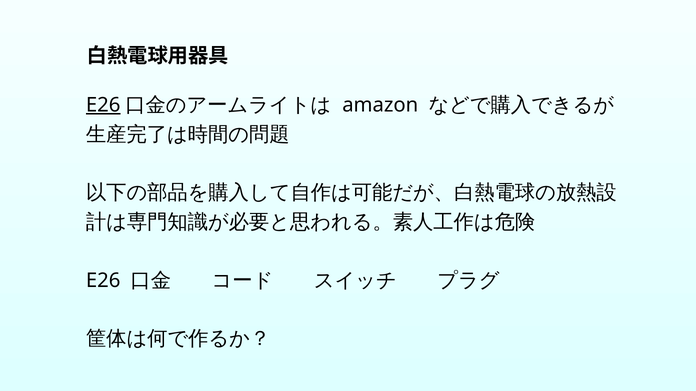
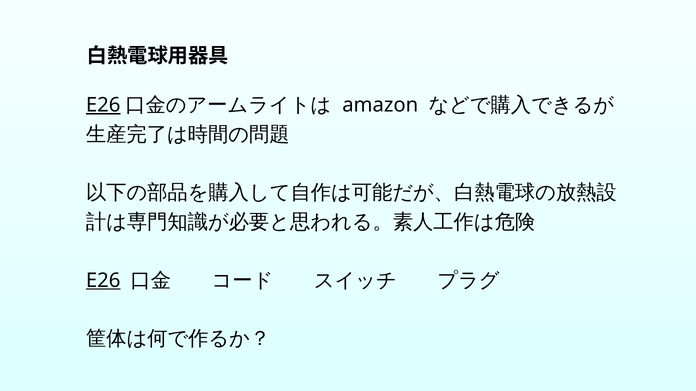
E26 underline: none -> present (103, 281)
